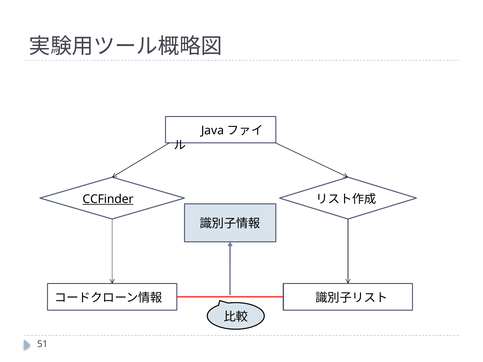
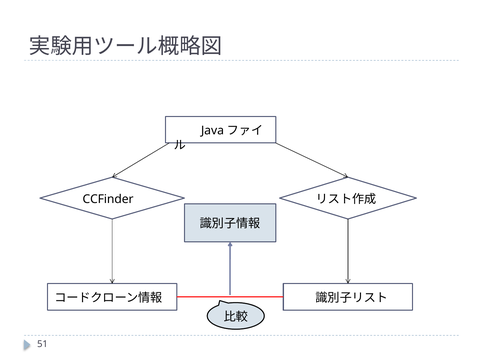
CCFinder underline: present -> none (108, 199)
